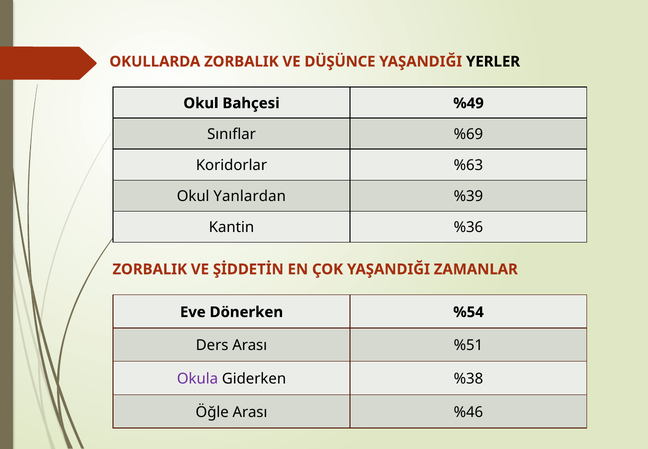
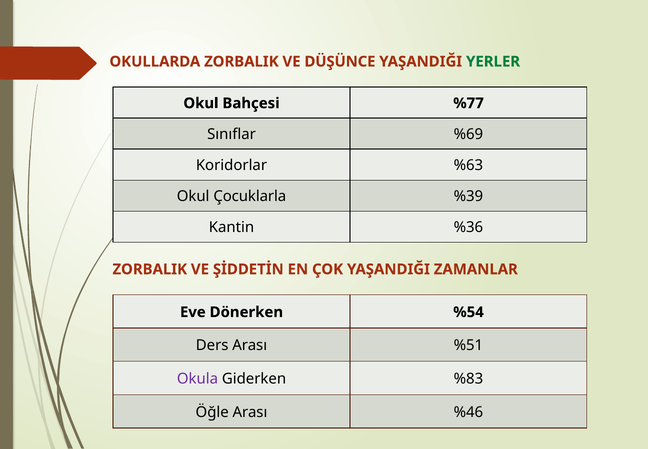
YERLER colour: black -> green (493, 62)
%49: %49 -> %77 (468, 103)
Yanlardan: Yanlardan -> Çocuklarla (250, 196)
%38: %38 -> %83 (468, 378)
